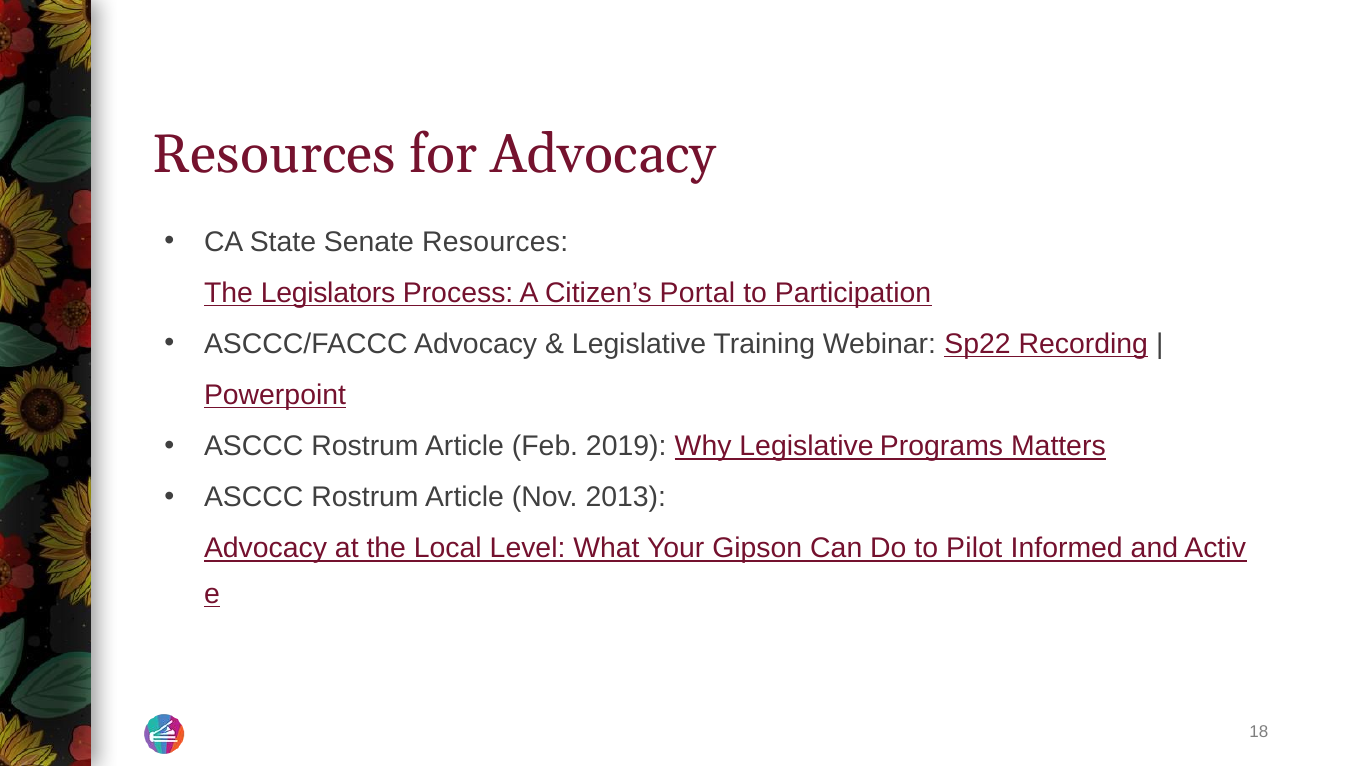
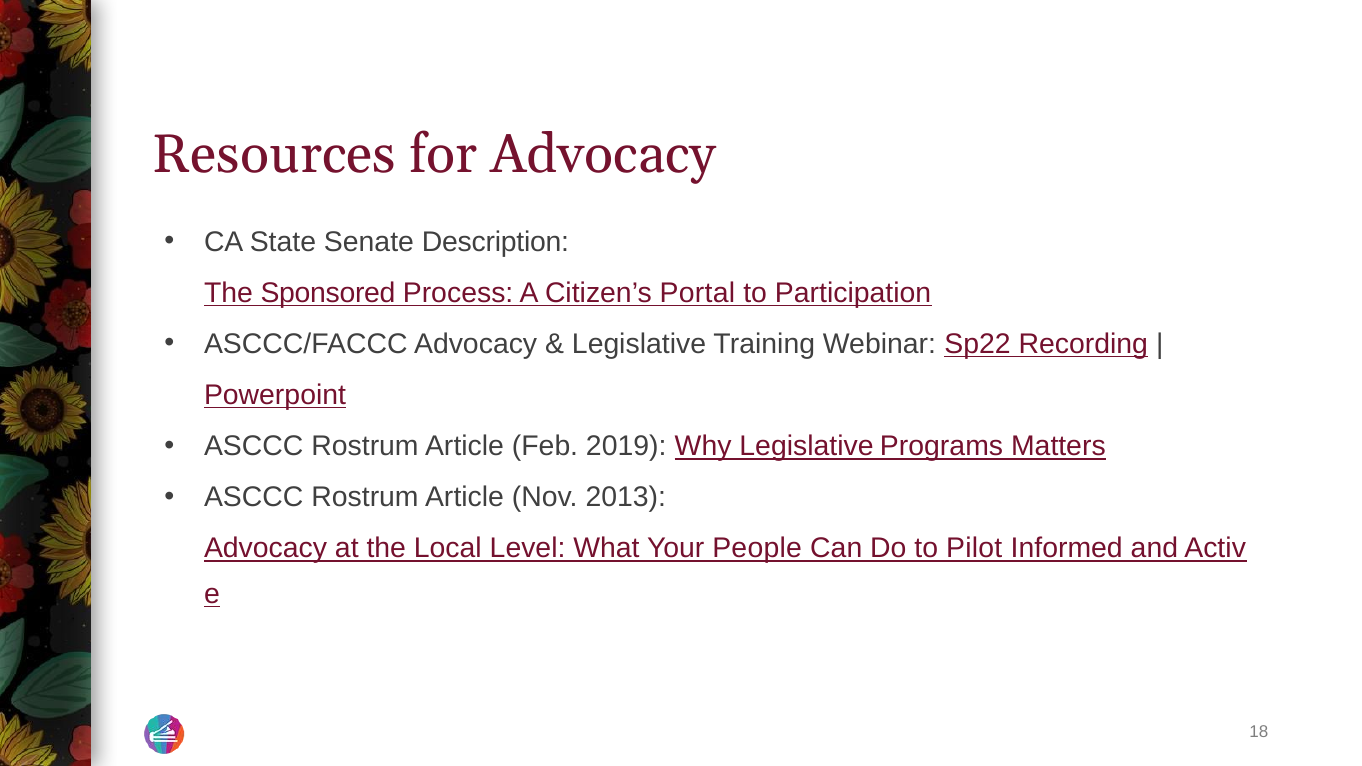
Senate Resources: Resources -> Description (495, 242)
Legislators: Legislators -> Sponsored (328, 293)
Gipson: Gipson -> People (757, 548)
